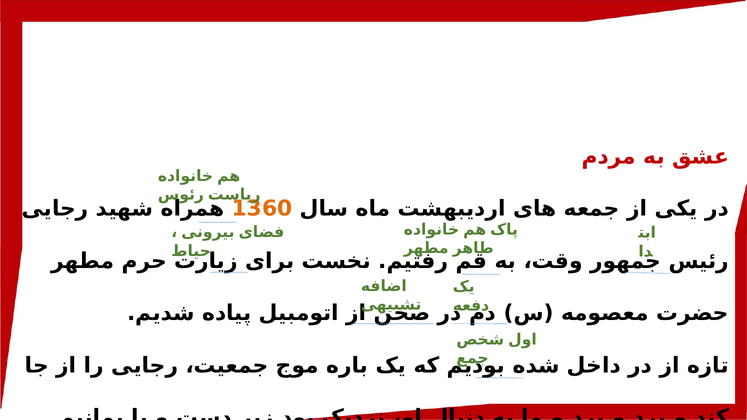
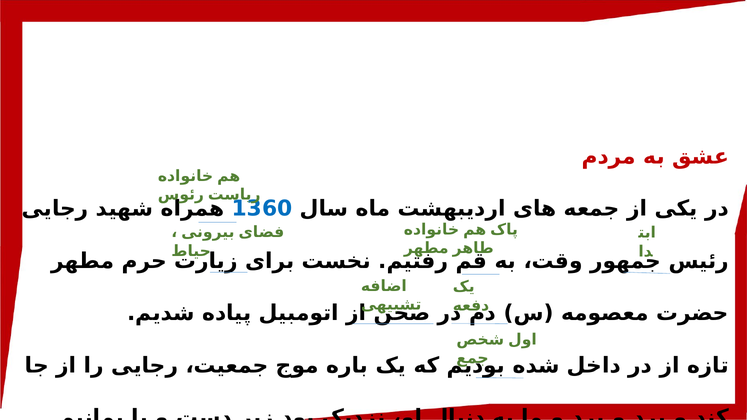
1360 colour: orange -> blue (262, 209)
